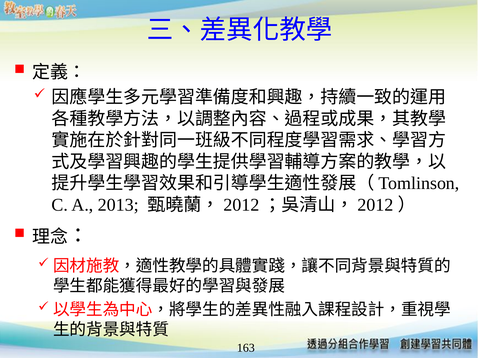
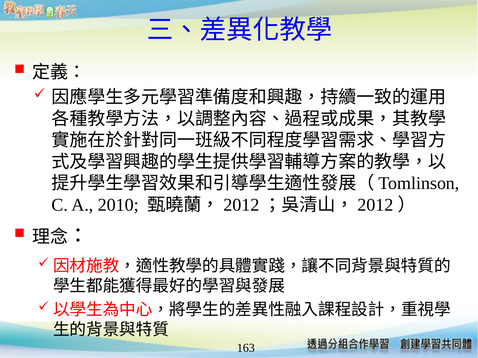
2013: 2013 -> 2010 (118, 205)
